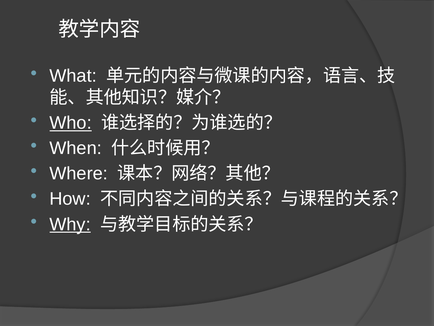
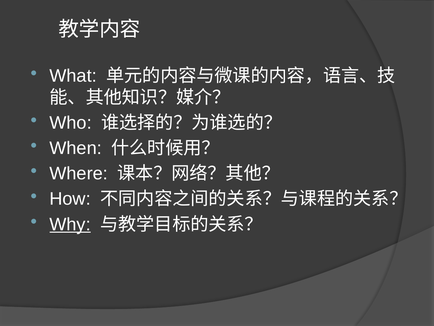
Who underline: present -> none (71, 123)
